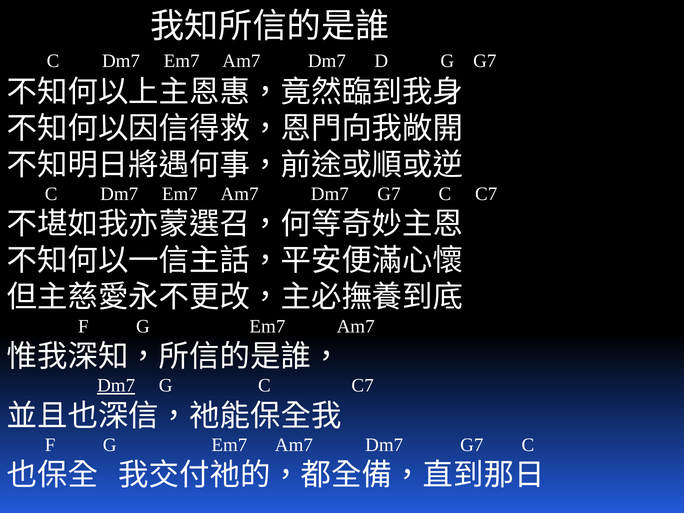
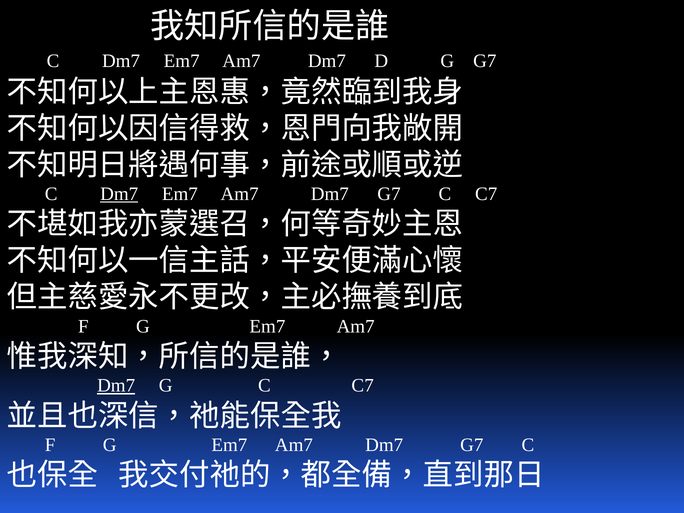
Dm7 underline: none -> present (119, 194)
